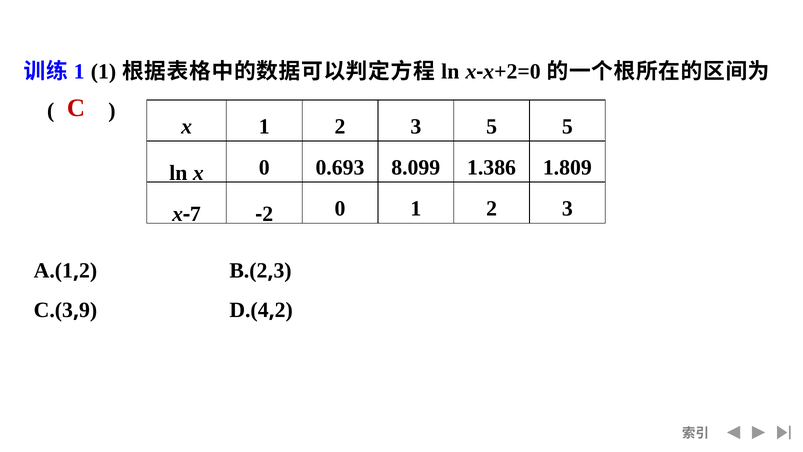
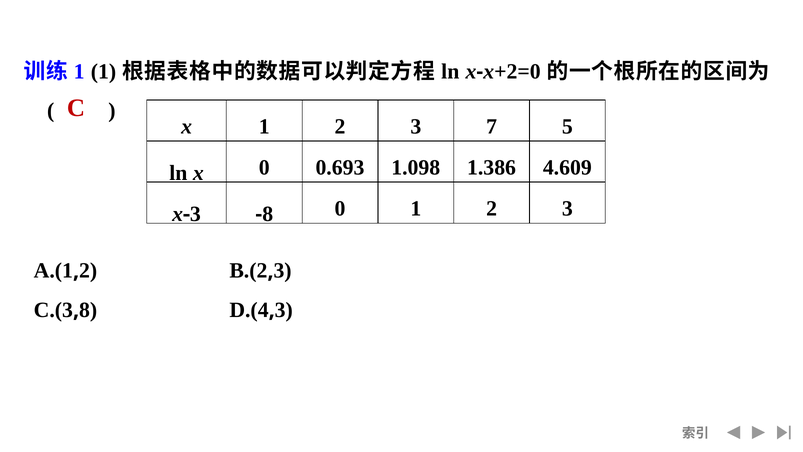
3 5: 5 -> 7 (492, 127)
8.099: 8.099 -> 1.098 (416, 168)
1.809: 1.809 -> 4.609 (567, 168)
7: 7 -> 3 (195, 214)
2: 2 -> 8 (268, 214)
9: 9 -> 8 (88, 310)
2: 2 -> 3 (284, 310)
